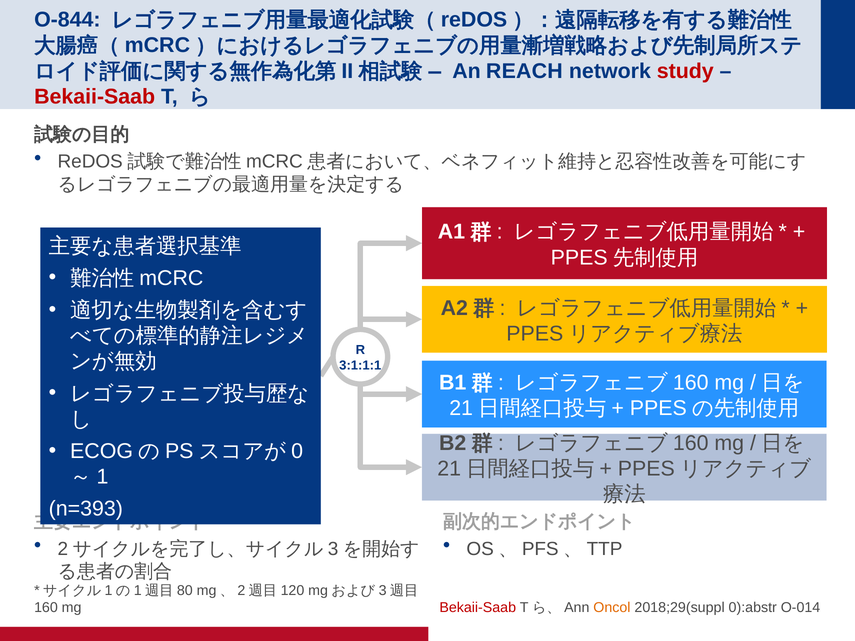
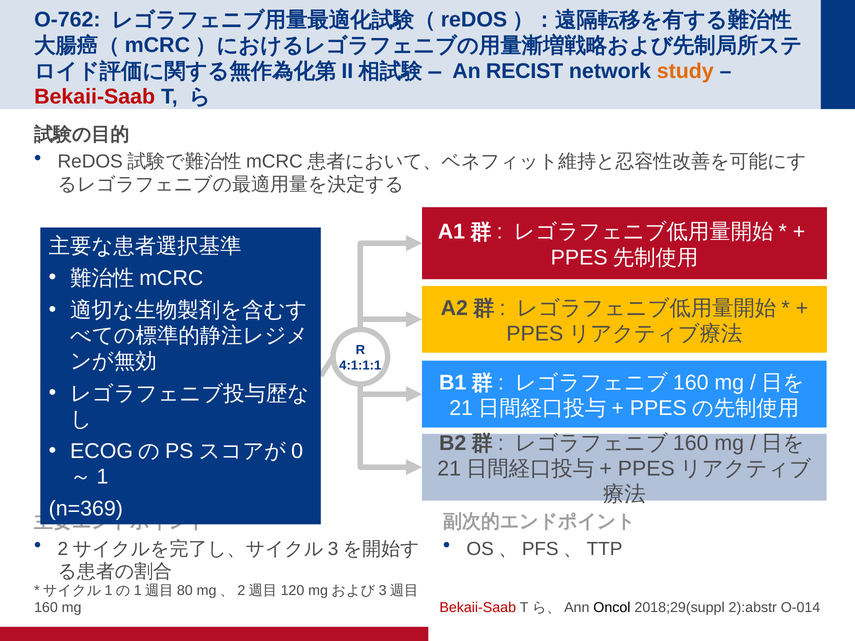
O-844: O-844 -> O-762 (67, 20)
REACH: REACH -> RECIST (525, 71)
study colour: red -> orange (685, 71)
3:1:1:1: 3:1:1:1 -> 4:1:1:1 (360, 366)
n=393: n=393 -> n=369 (86, 509)
Oncol colour: orange -> black (612, 608)
0):abstr: 0):abstr -> 2):abstr (753, 608)
